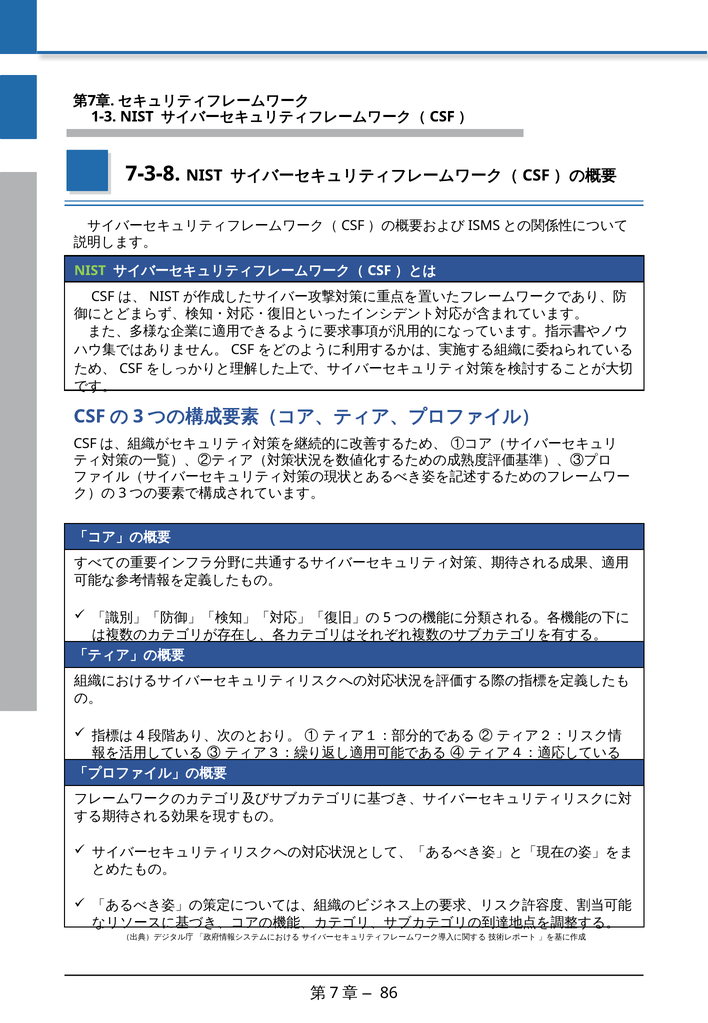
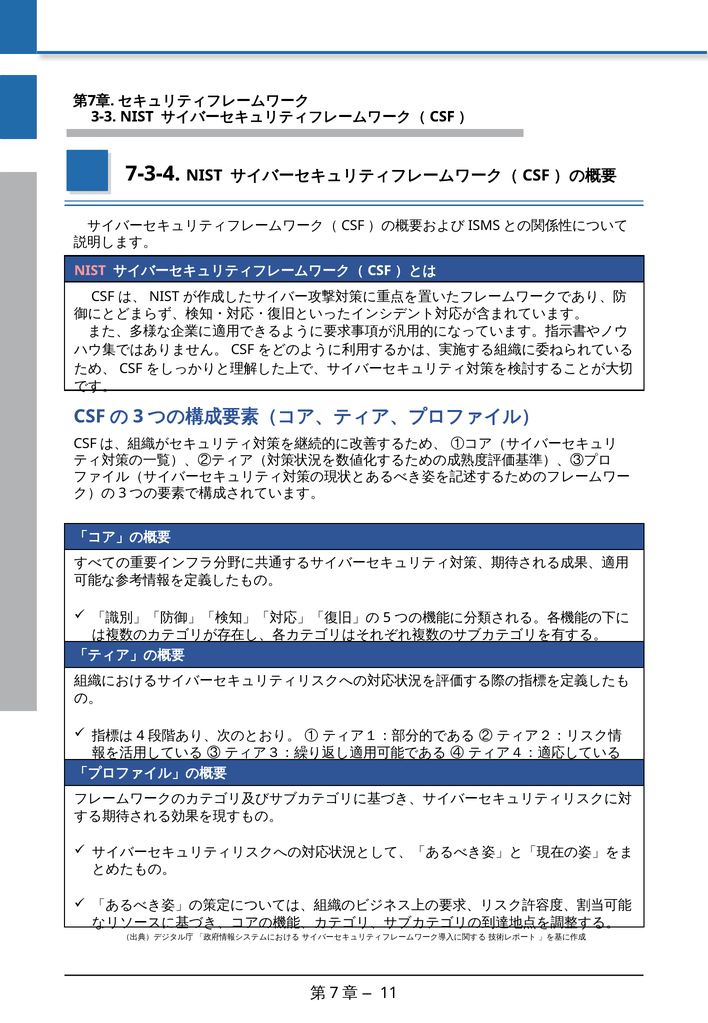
1-3: 1-3 -> 3-3 (104, 117)
7-3-8: 7-3-8 -> 7-3-4 (153, 174)
NIST colour: light green -> pink (90, 270)
86: 86 -> 11 (389, 993)
